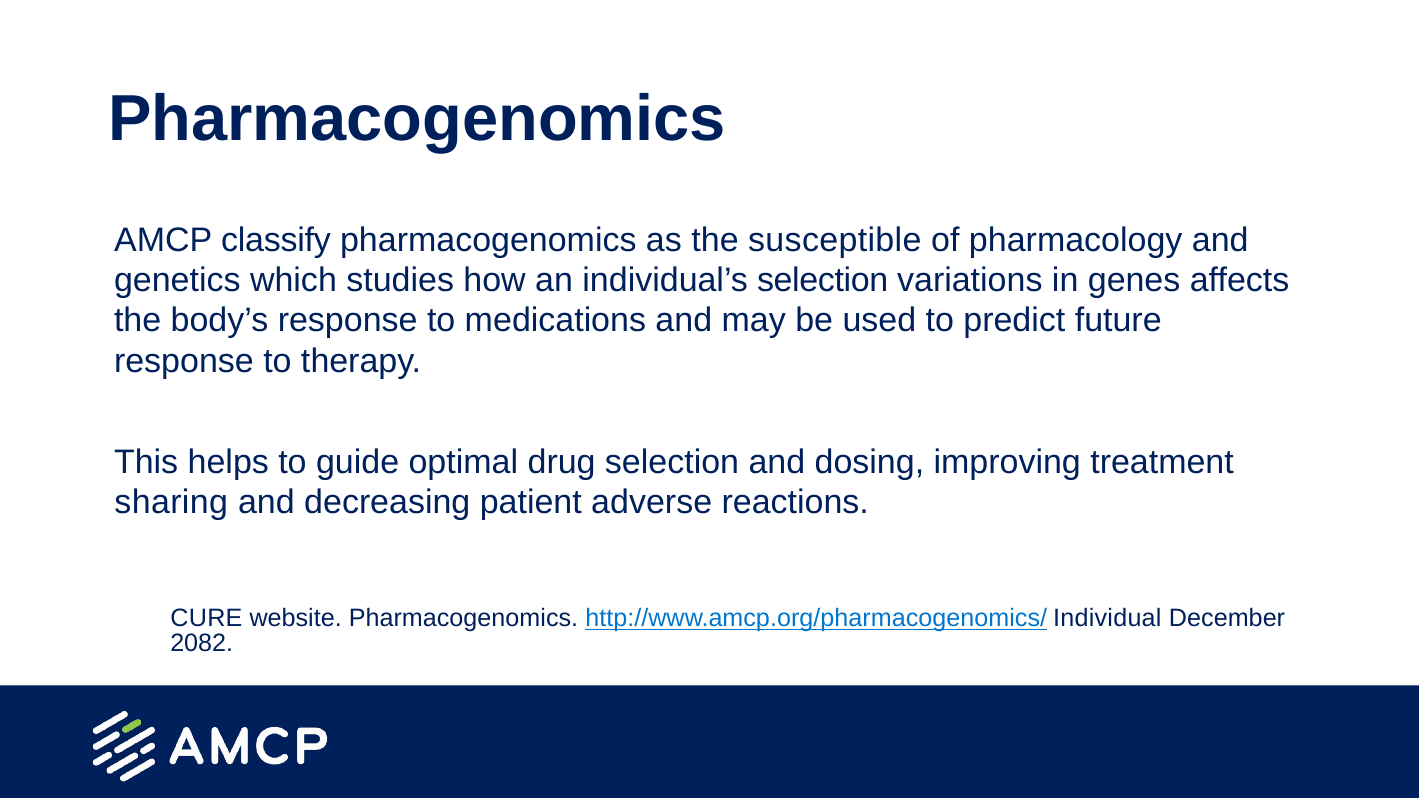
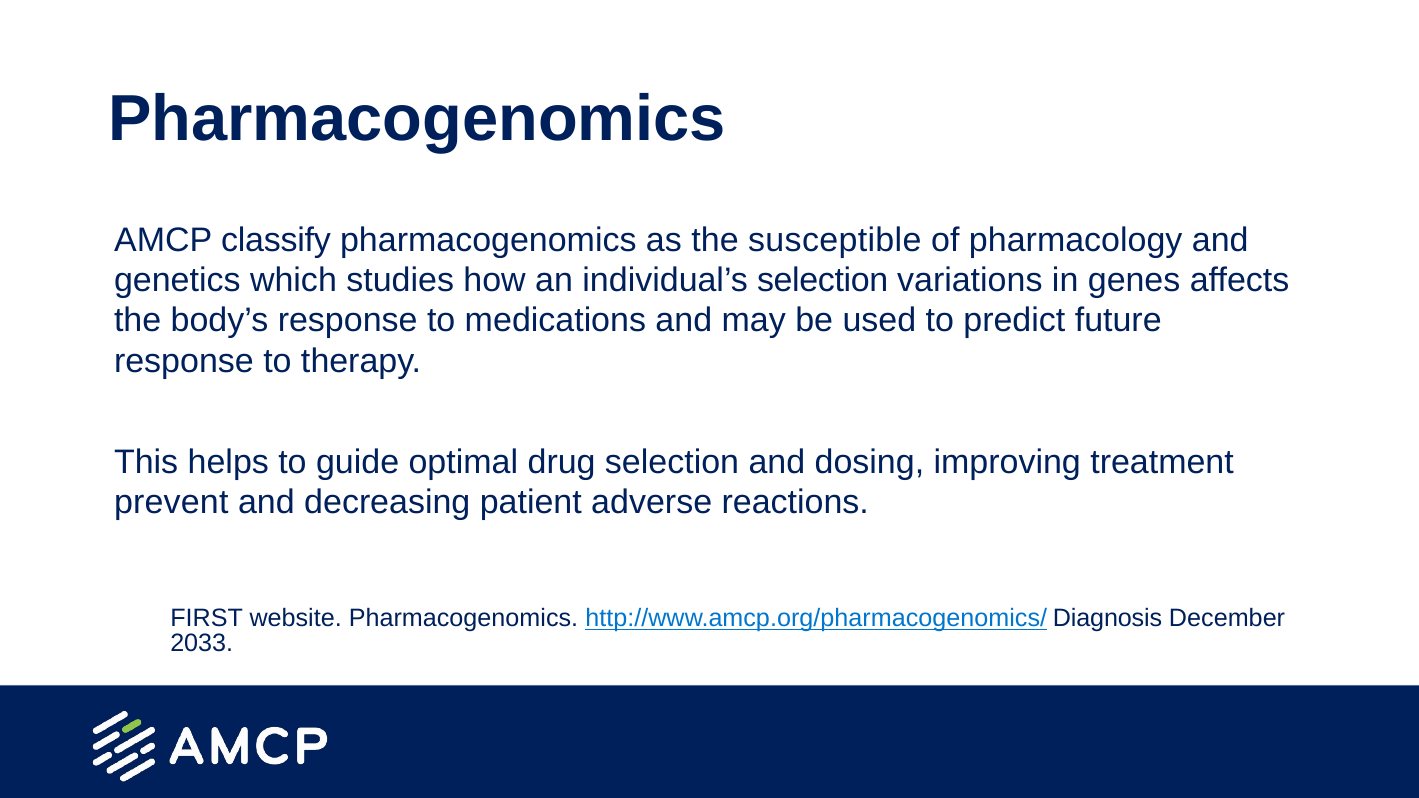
sharing: sharing -> prevent (171, 503)
CURE: CURE -> FIRST (207, 619)
Individual: Individual -> Diagnosis (1108, 619)
2082: 2082 -> 2033 (202, 643)
